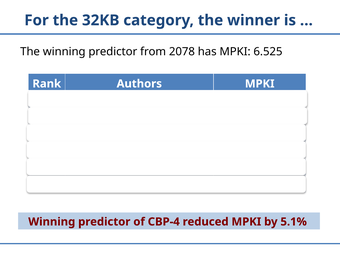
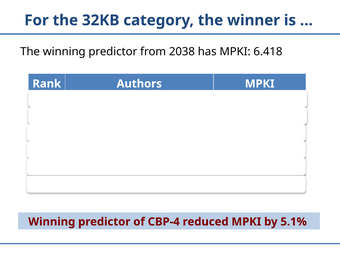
2078: 2078 -> 2038 (182, 52)
6.525: 6.525 -> 6.418 (268, 52)
